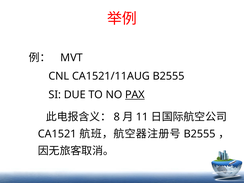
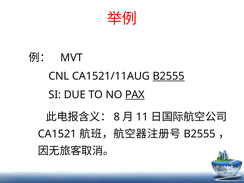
B2555 underline: none -> present (169, 76)
